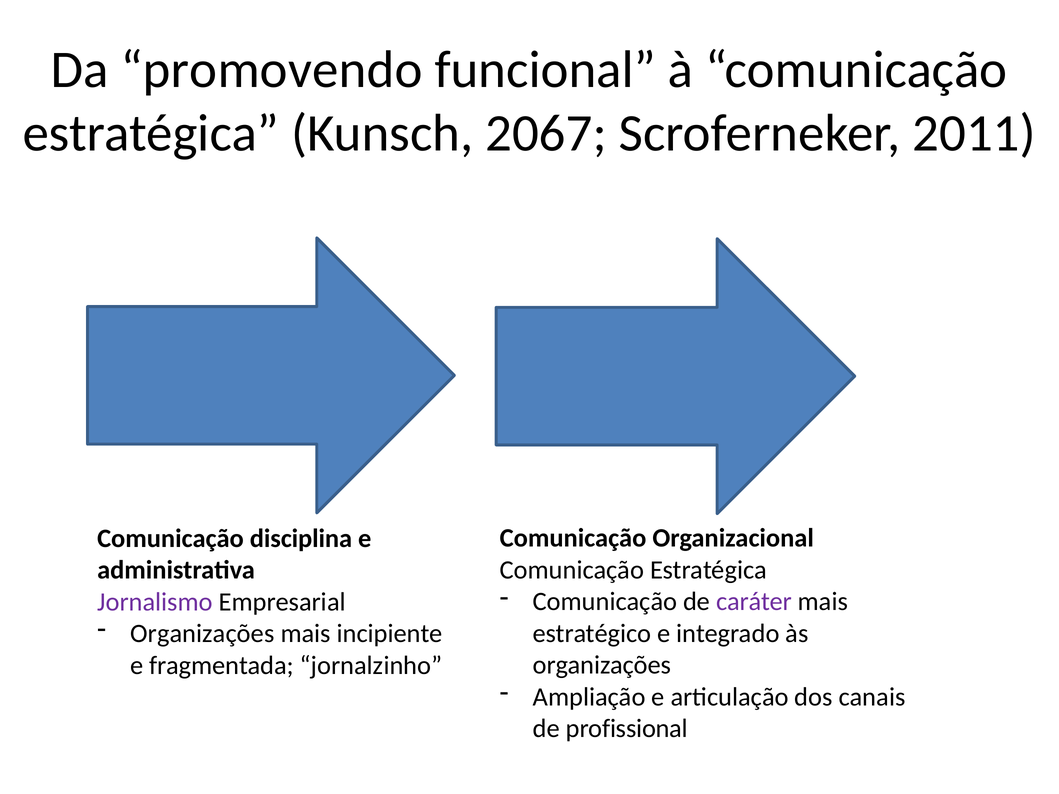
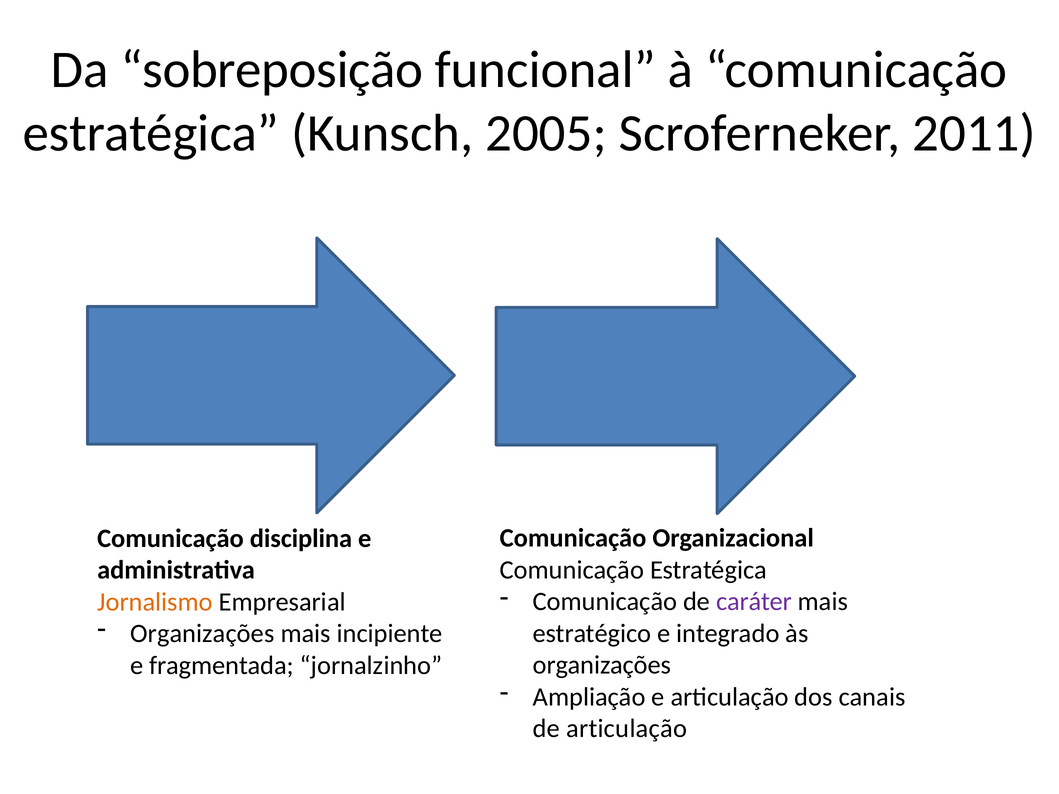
promovendo: promovendo -> sobreposição (272, 70)
2067: 2067 -> 2005 (546, 133)
Jornalismo colour: purple -> orange (155, 602)
de profissional: profissional -> articulação (627, 729)
